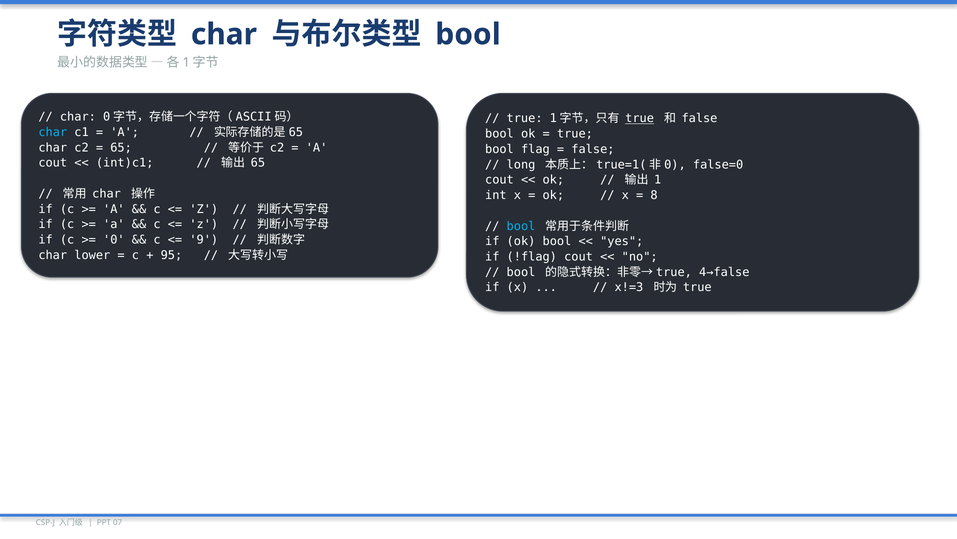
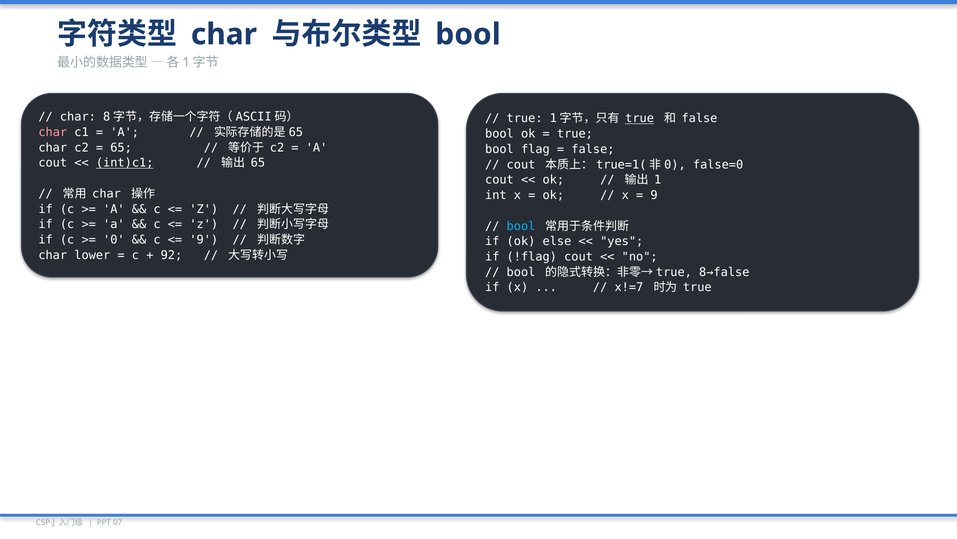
char 0: 0 -> 8 (107, 117)
char colour: light blue -> pink (53, 132)
int)c1 underline: none -> present (125, 163)
long: long -> cout (521, 164)
8: 8 -> 9 (654, 195)
ok bool: bool -> else (557, 241)
95: 95 -> 92 (171, 255)
4→false: 4→false -> 8→false (724, 272)
x!=3: x!=3 -> x!=7 (629, 287)
